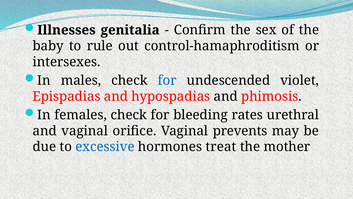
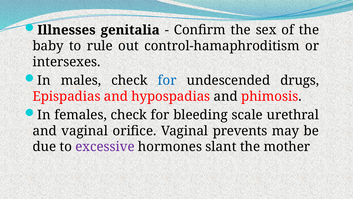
violet: violet -> drugs (300, 80)
rates: rates -> scale (247, 115)
excessive colour: blue -> purple (105, 147)
treat: treat -> slant (221, 147)
